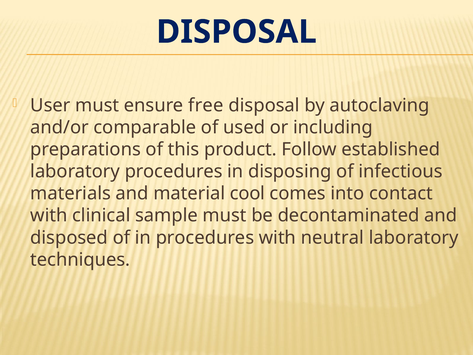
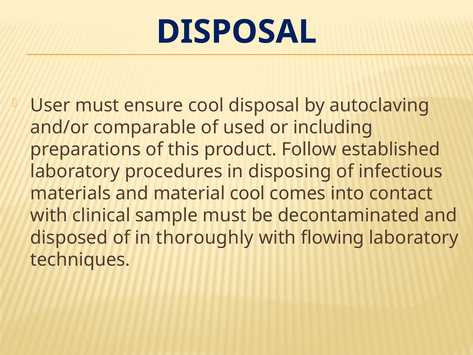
ensure free: free -> cool (206, 105)
in procedures: procedures -> thoroughly (205, 237)
neutral: neutral -> flowing (333, 237)
